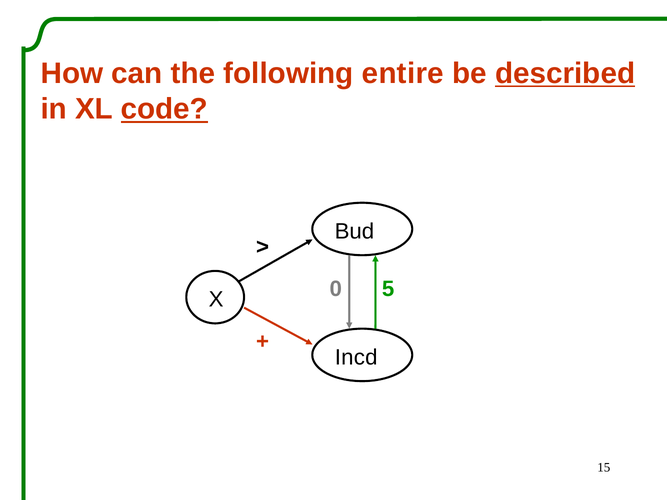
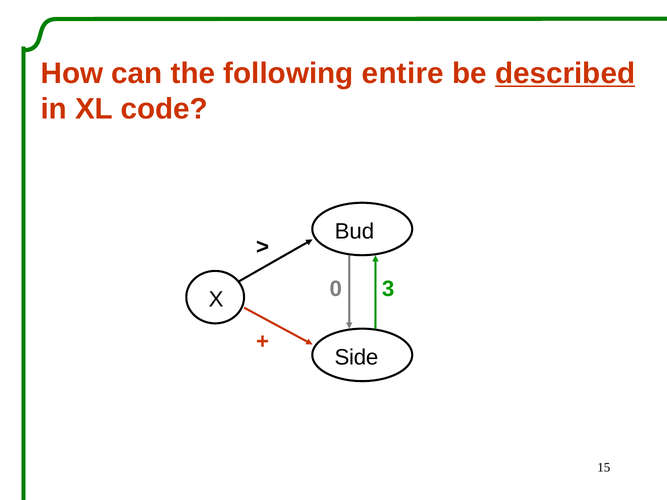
code underline: present -> none (164, 109)
5: 5 -> 3 (388, 289)
Incd: Incd -> Side (356, 357)
